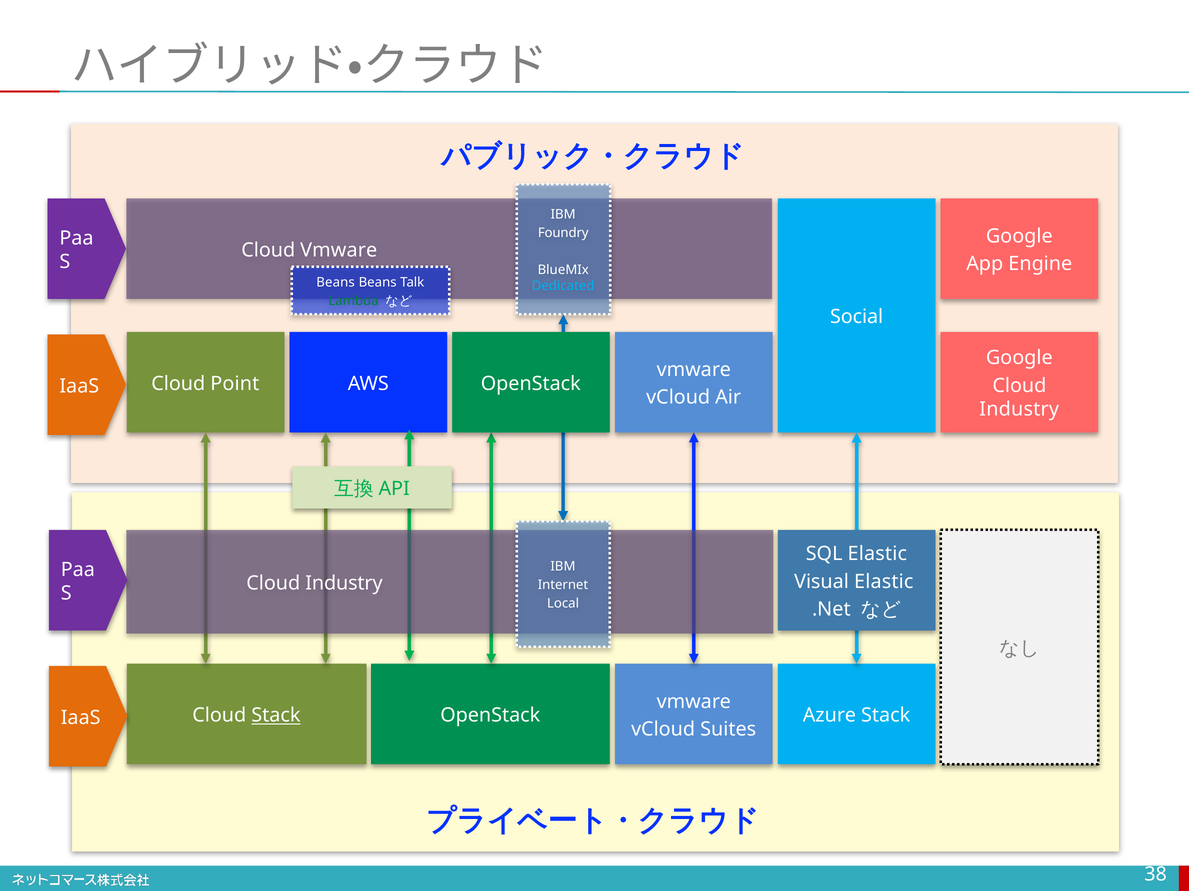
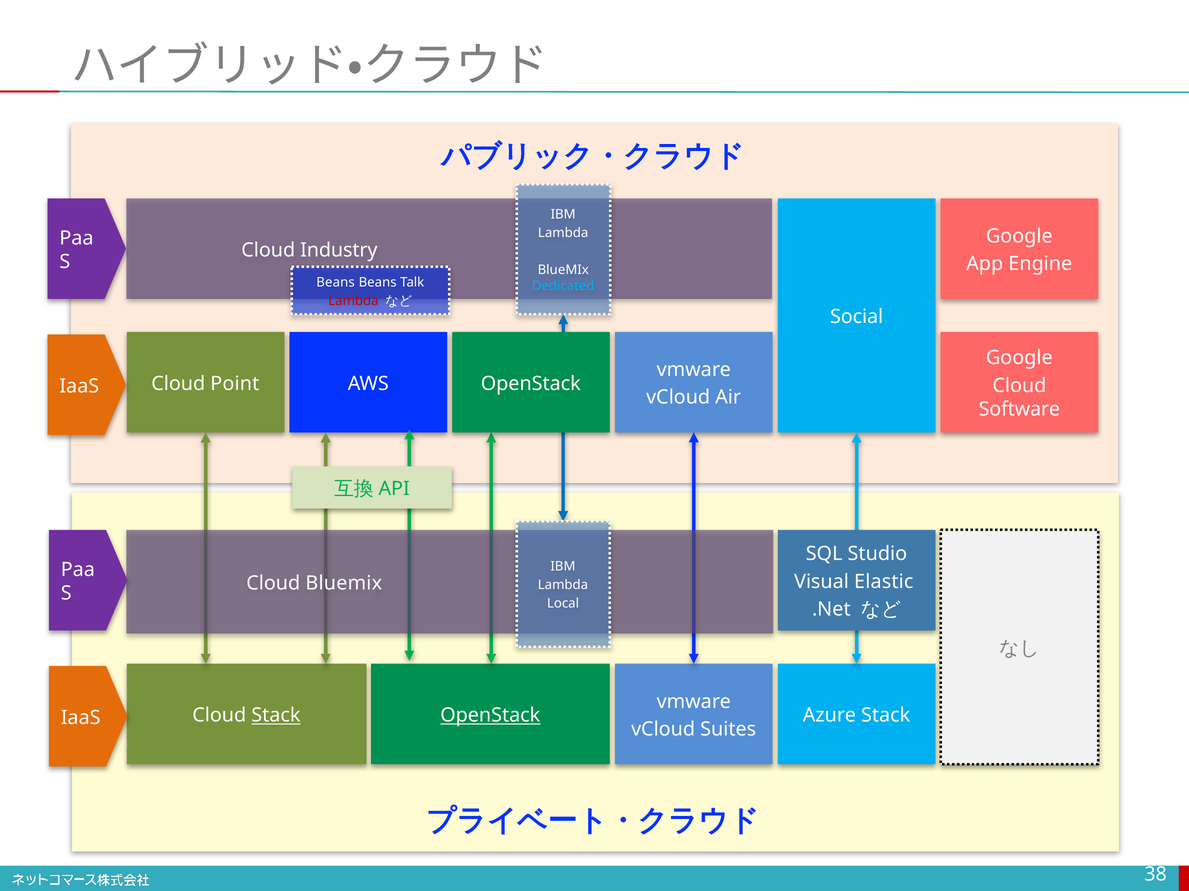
Foundry: Foundry -> Lambda (563, 233)
Cloud Vmware: Vmware -> Industry (339, 250)
Lambda colour: green -> red (353, 301)
Industry: Industry -> Software (1019, 410)
SQL Elastic: Elastic -> Studio (877, 554)
Industry: Industry -> Bluemix (344, 584)
Internet: Internet -> Lambda (563, 585)
OpenStack underline: none -> present (490, 716)
